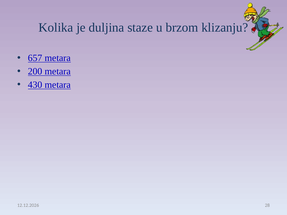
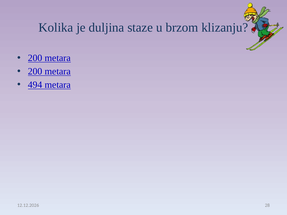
657: 657 -> 200 (35, 58)
430: 430 -> 494 (35, 85)
